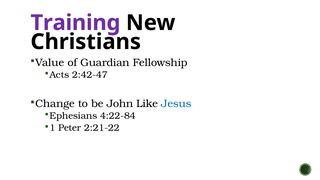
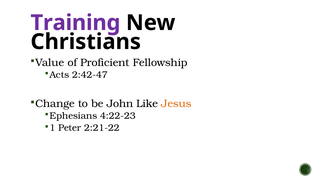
Guardian: Guardian -> Proficient (105, 63)
Jesus colour: blue -> orange (176, 104)
4:22-84: 4:22-84 -> 4:22-23 (118, 116)
